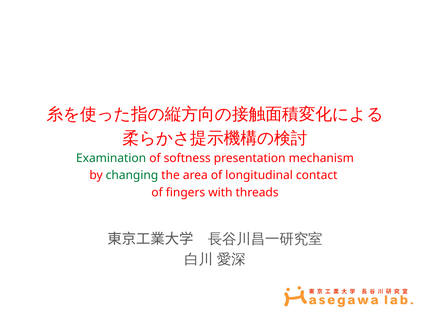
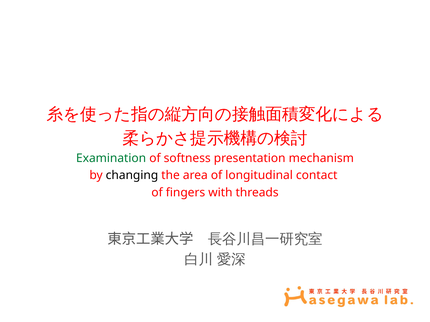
changing colour: green -> black (132, 176)
